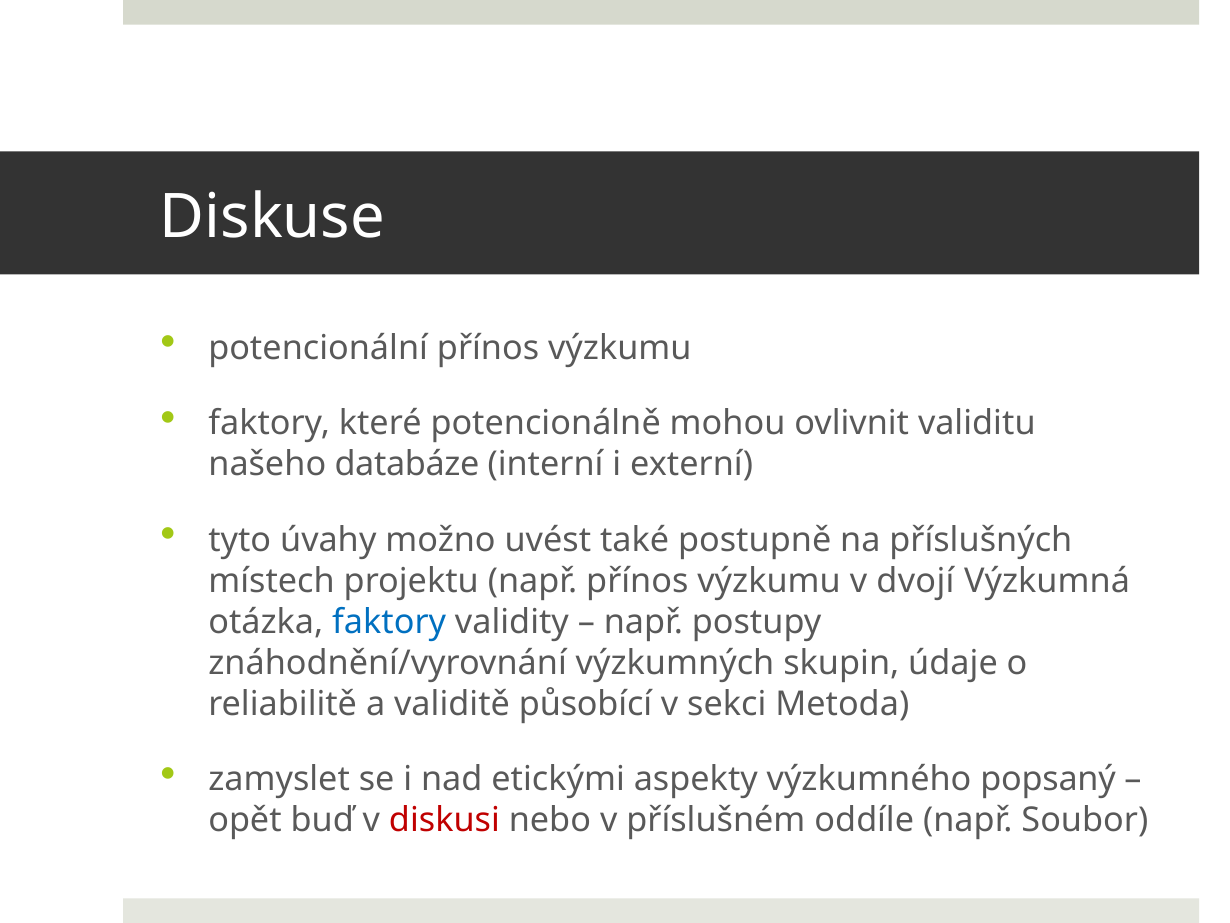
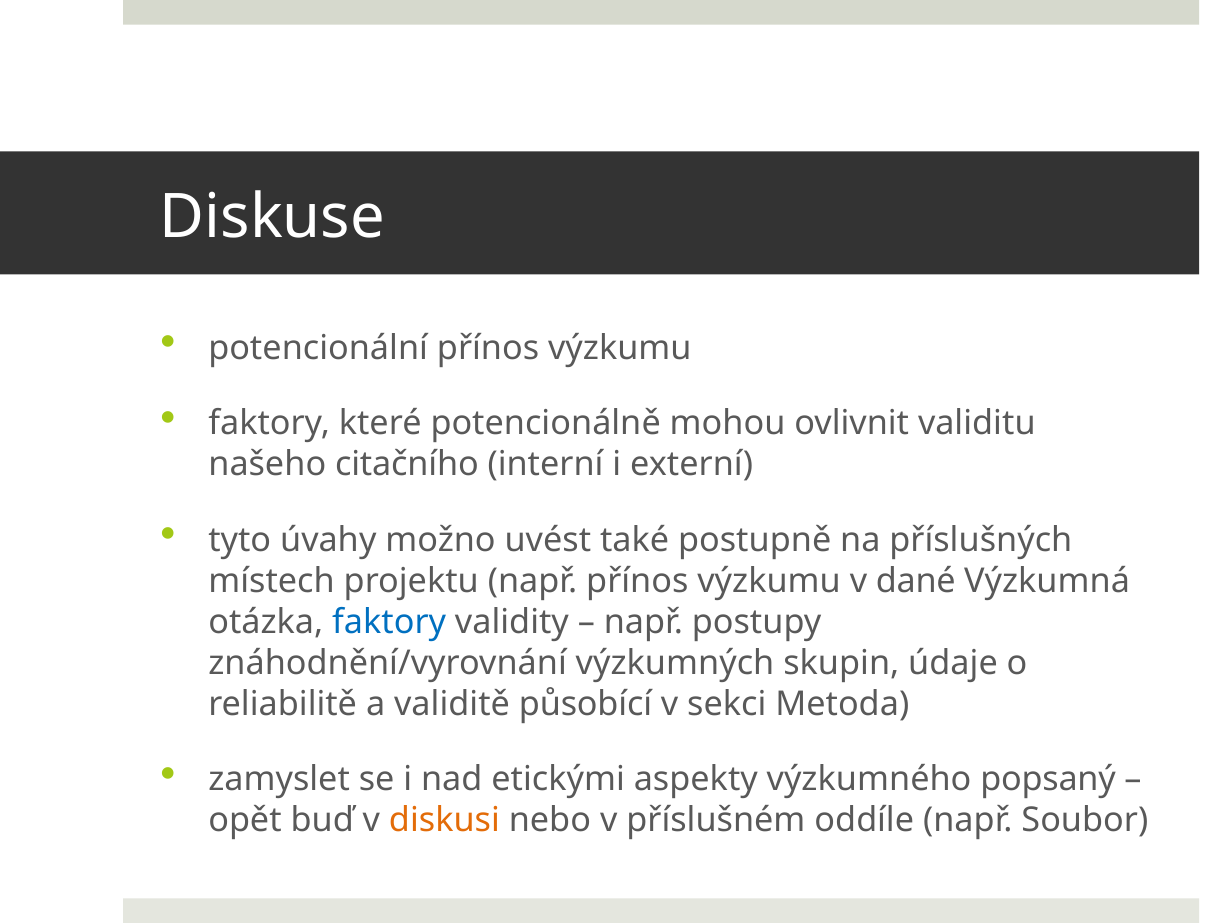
databáze: databáze -> citačního (407, 464)
dvojí: dvojí -> dané (916, 581)
diskusi colour: red -> orange (444, 820)
